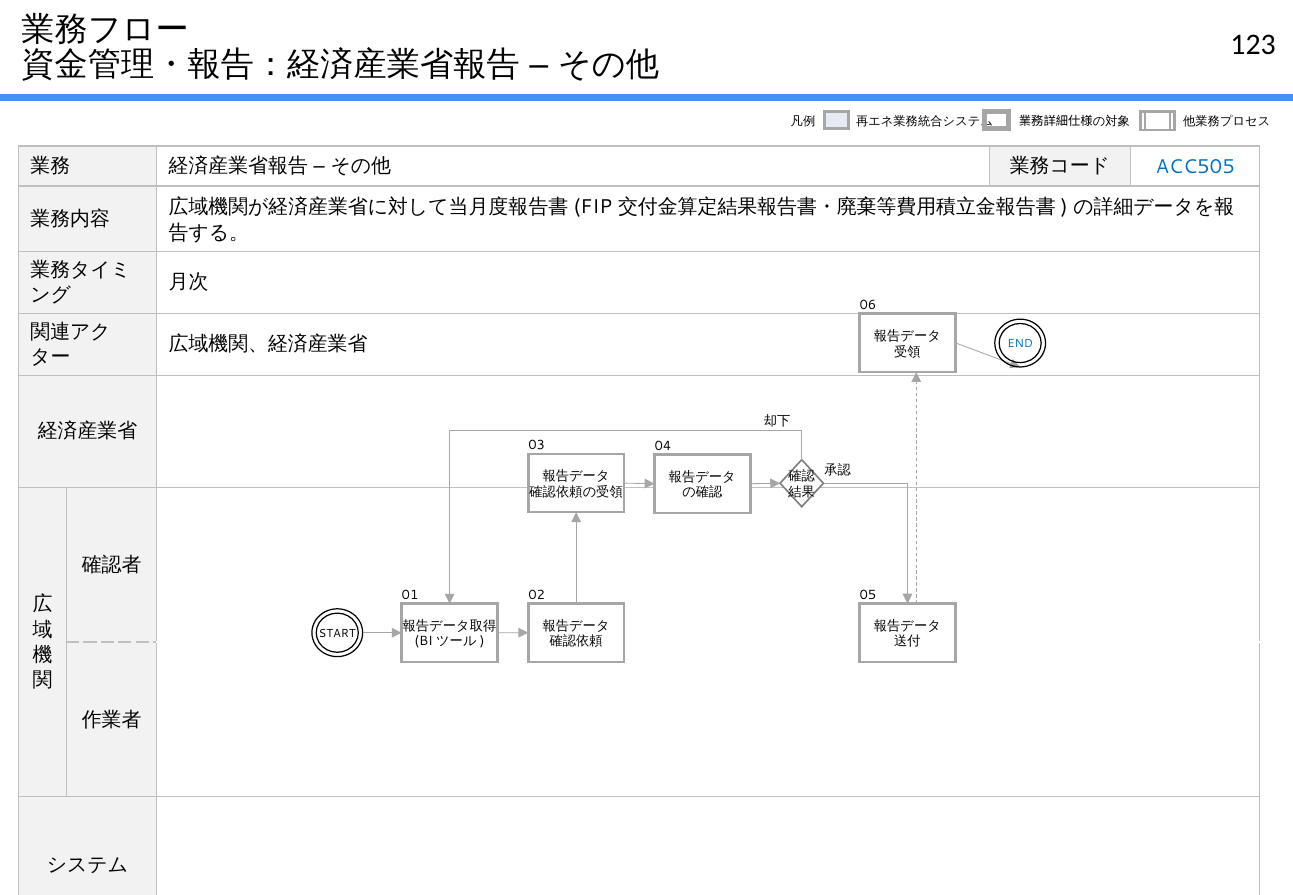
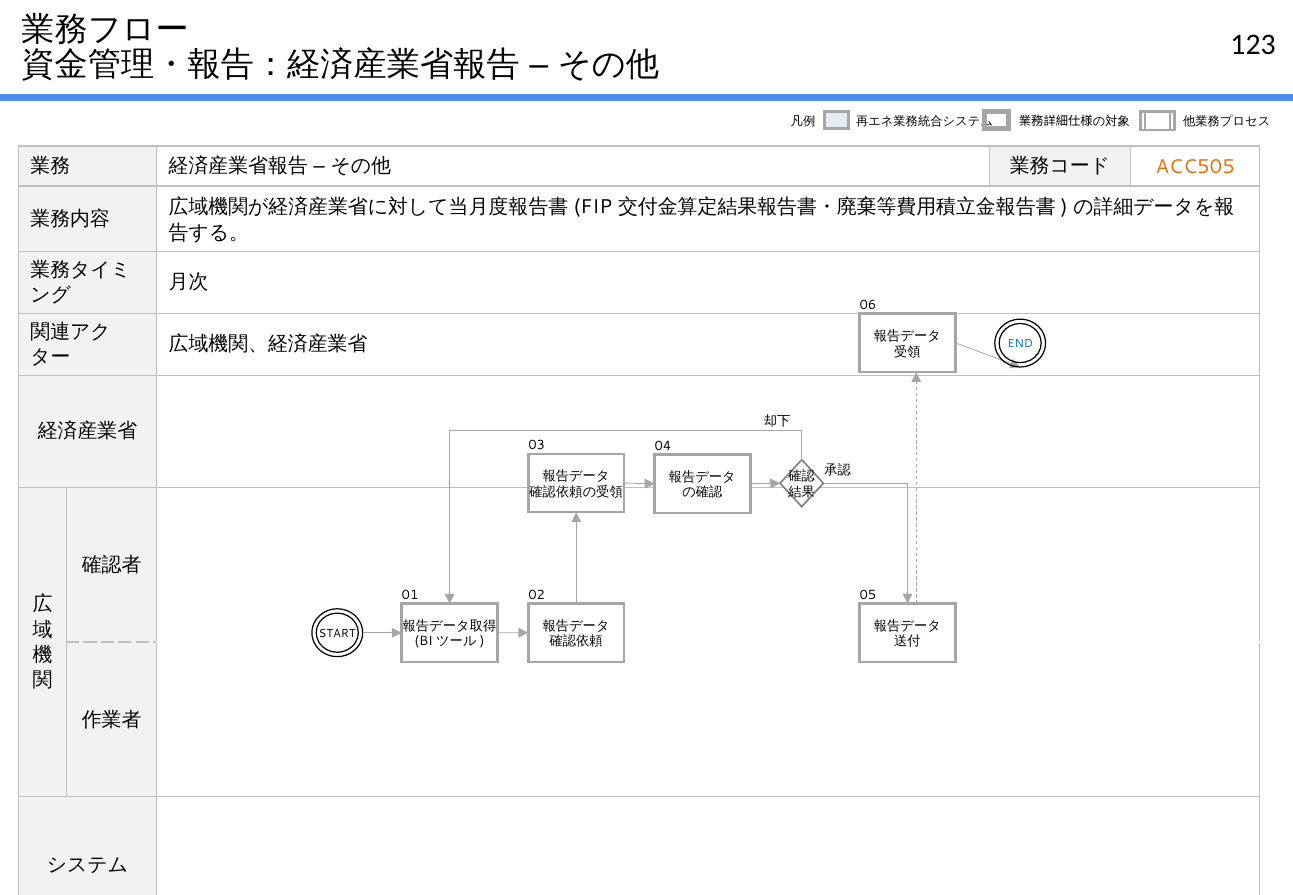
ACC505 colour: blue -> orange (1195, 167)
